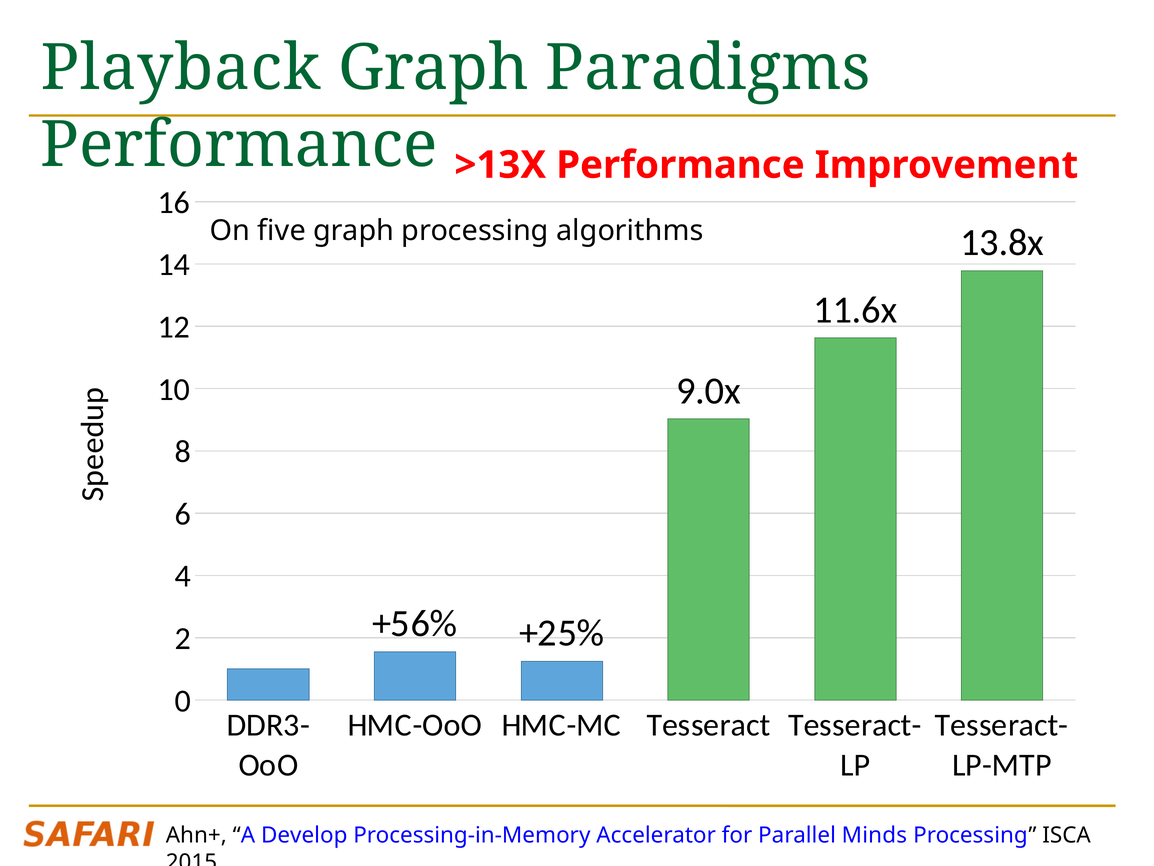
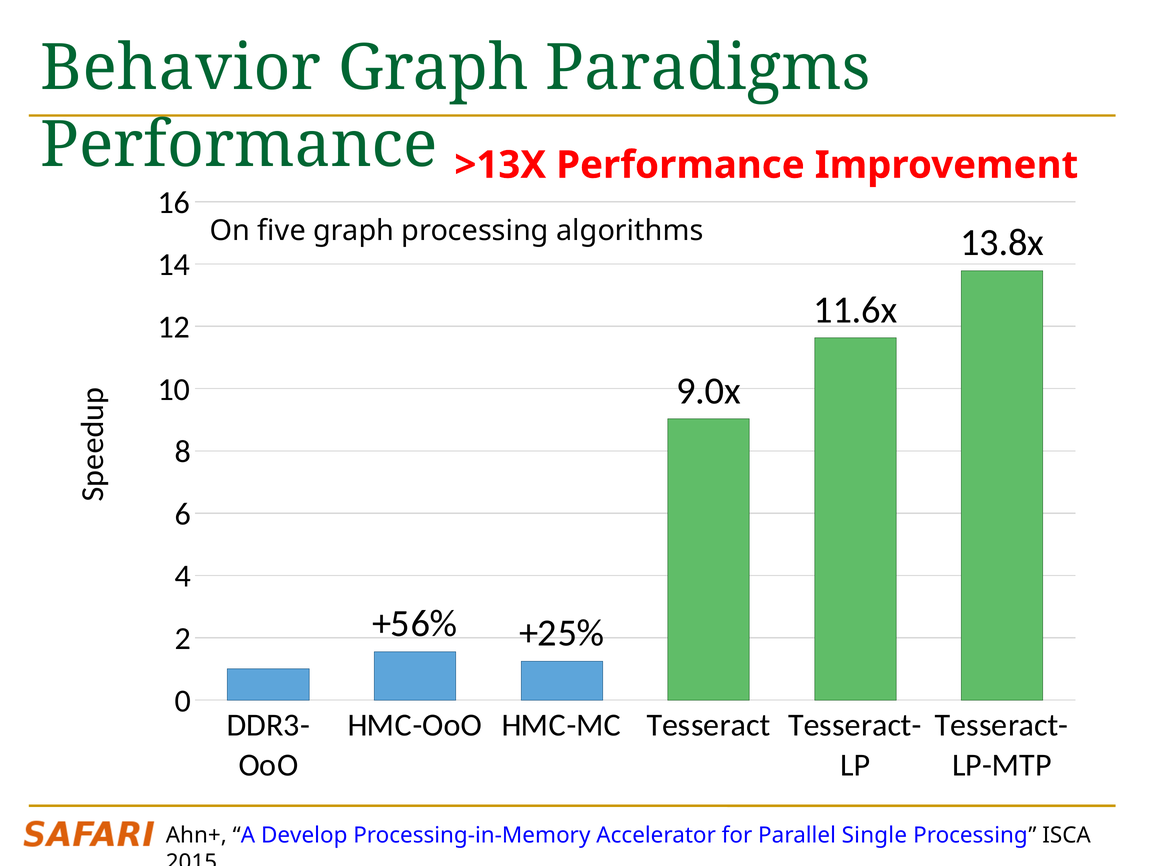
Playback: Playback -> Behavior (181, 68)
Minds: Minds -> Single (874, 835)
